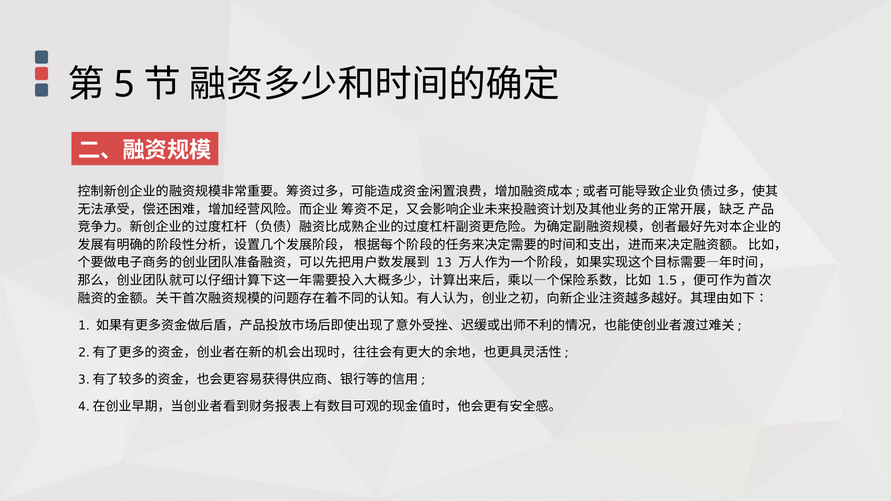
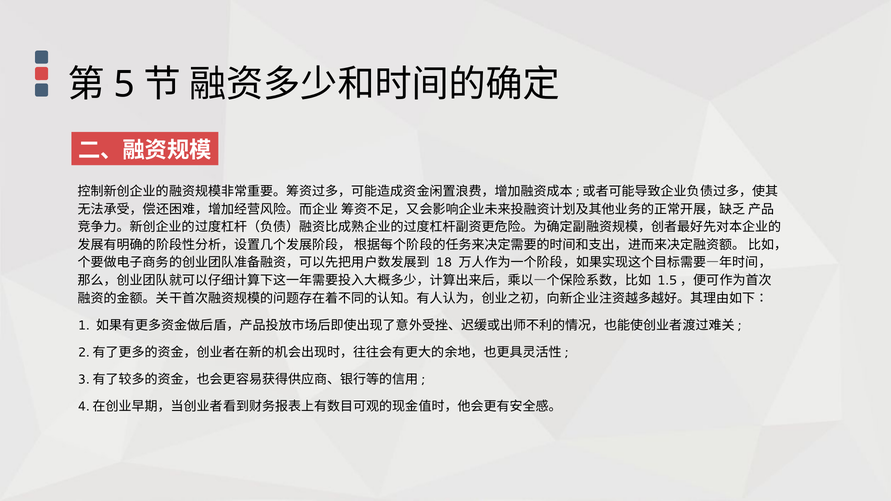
13: 13 -> 18 (444, 263)
